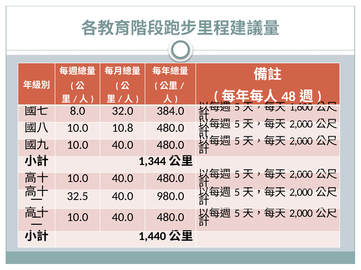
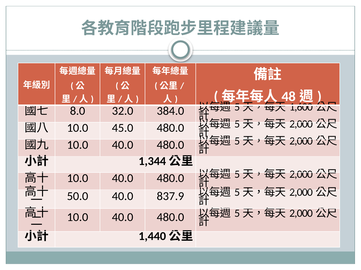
10.8: 10.8 -> 45.0 (123, 128)
32.5: 32.5 -> 50.0 (78, 197)
980.0: 980.0 -> 837.9 (170, 197)
